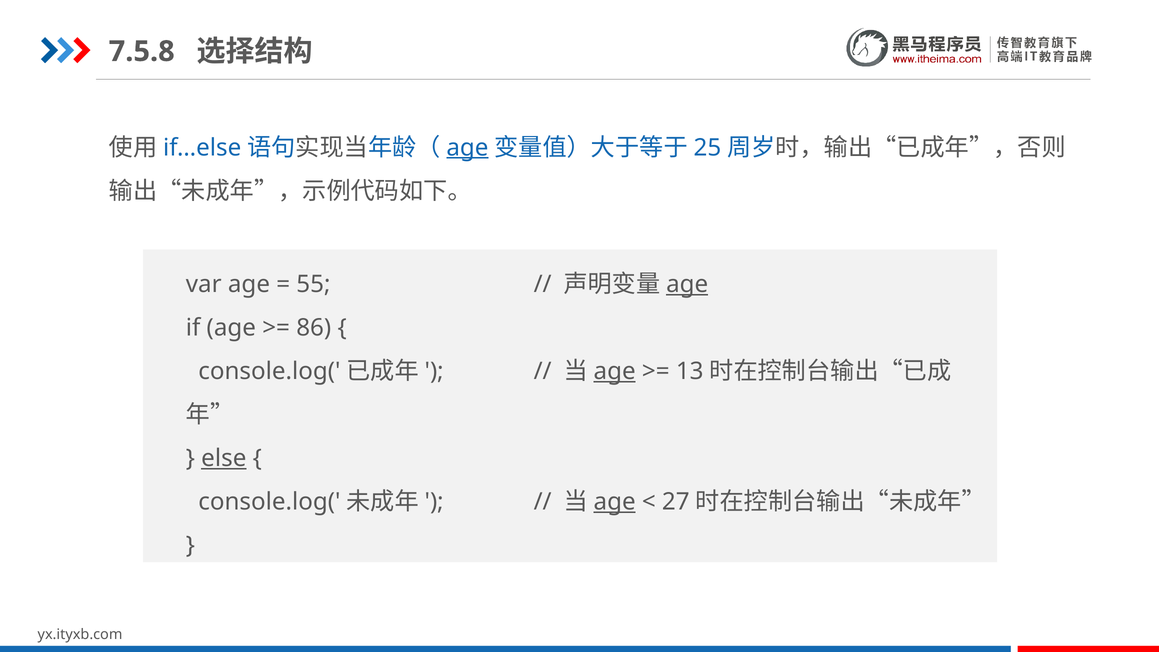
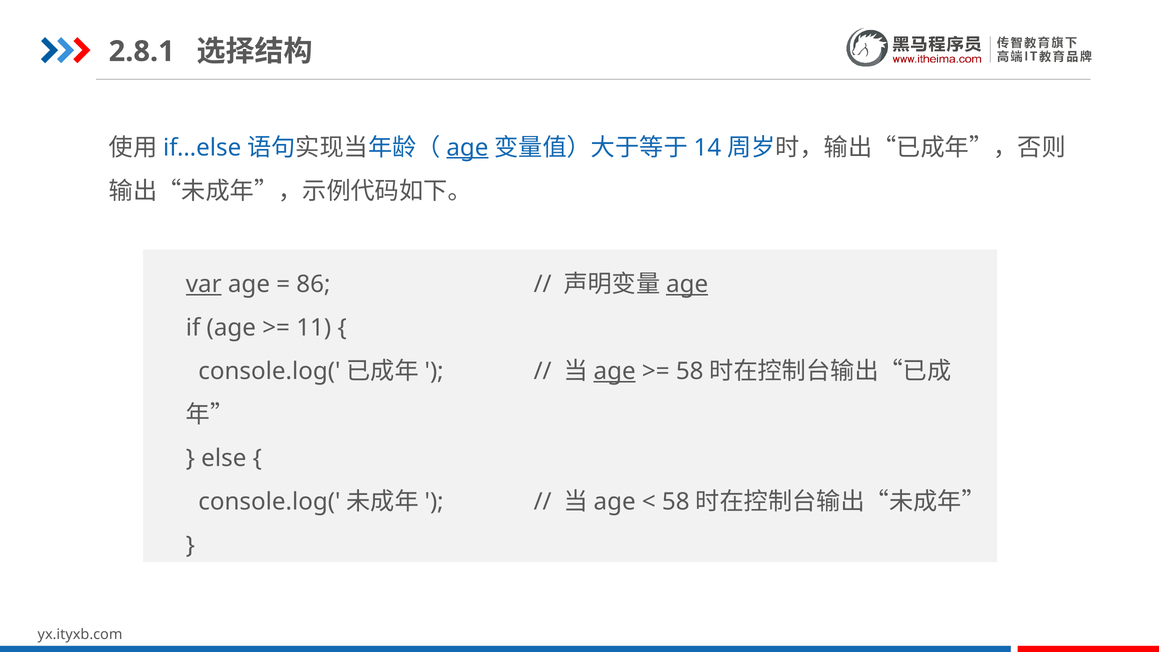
7.5.8: 7.5.8 -> 2.8.1 (142, 51)
25: 25 -> 14 (707, 148)
var underline: none -> present (204, 284)
55: 55 -> 86 (313, 284)
86: 86 -> 11 (314, 328)
13: 13 -> 58 (690, 371)
else underline: present -> none (224, 458)
age underline: present -> none (615, 502)
27: 27 -> 58 (676, 502)
